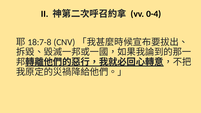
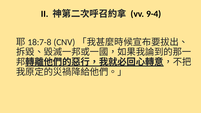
0-4: 0-4 -> 9-4 (154, 14)
